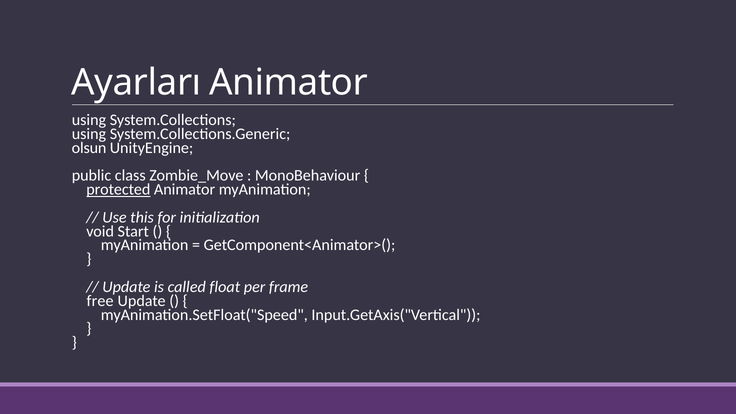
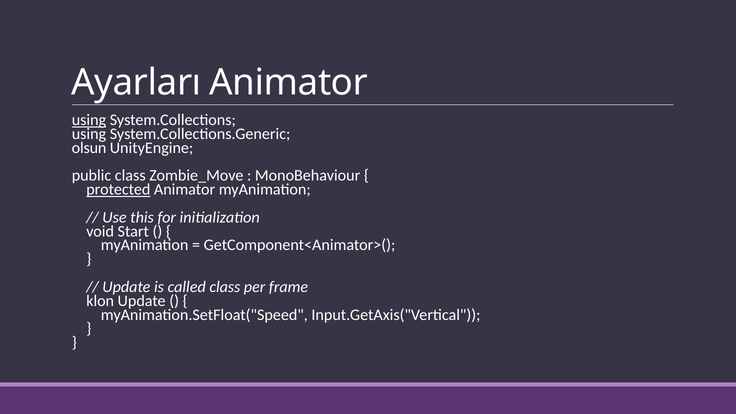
using underline: none -> present (89, 120)
called float: float -> class (225, 287)
free: free -> klon (100, 301)
